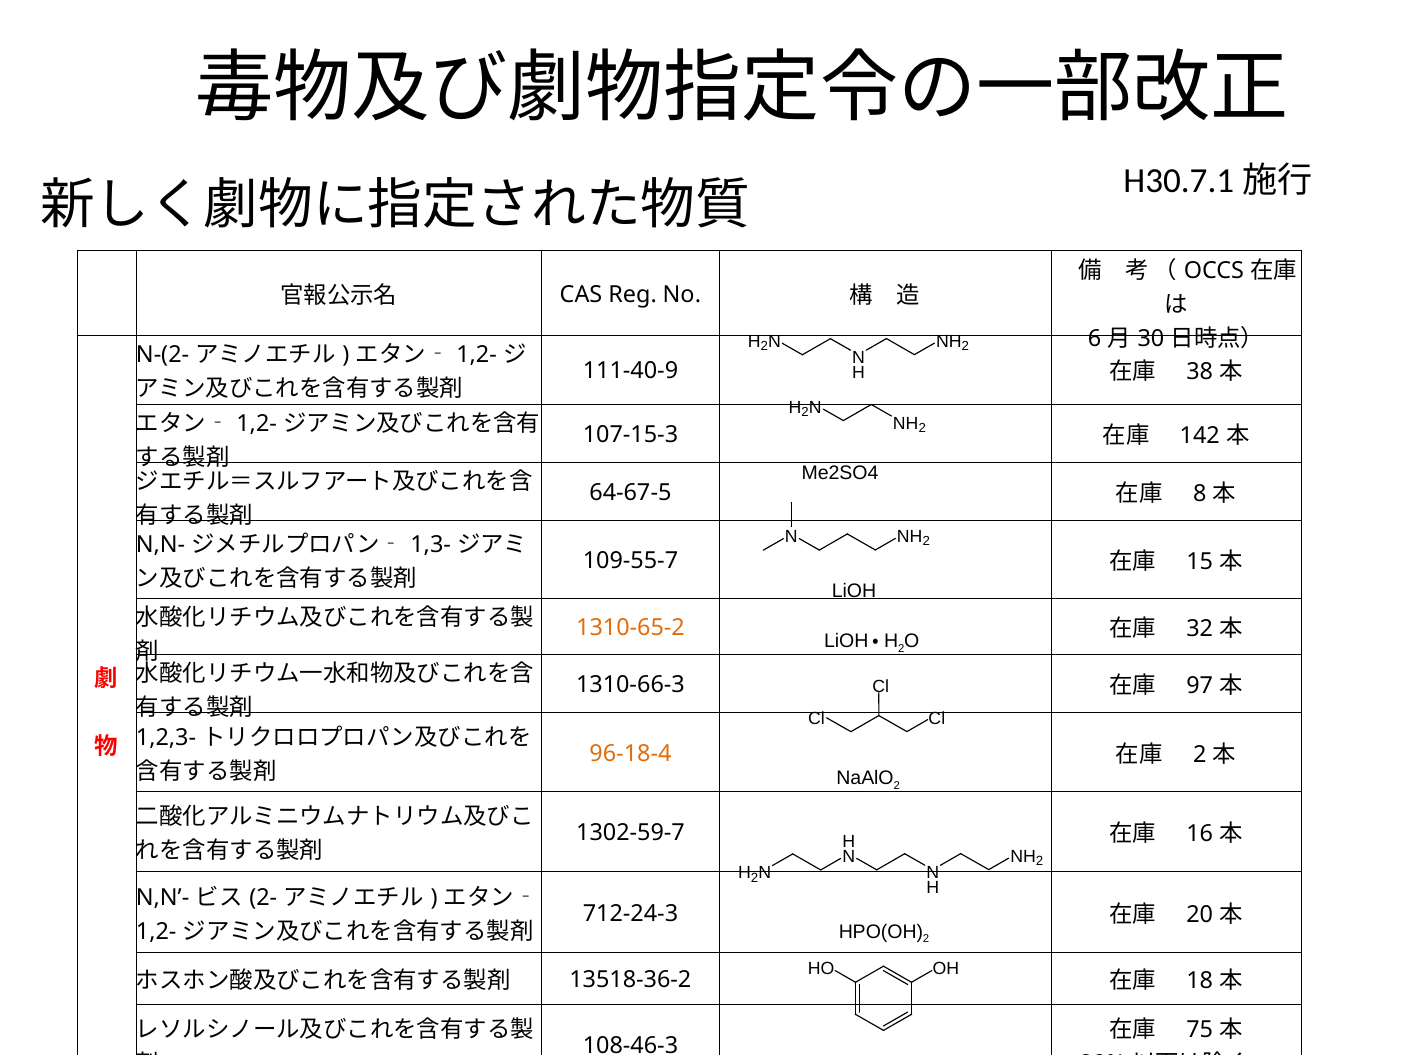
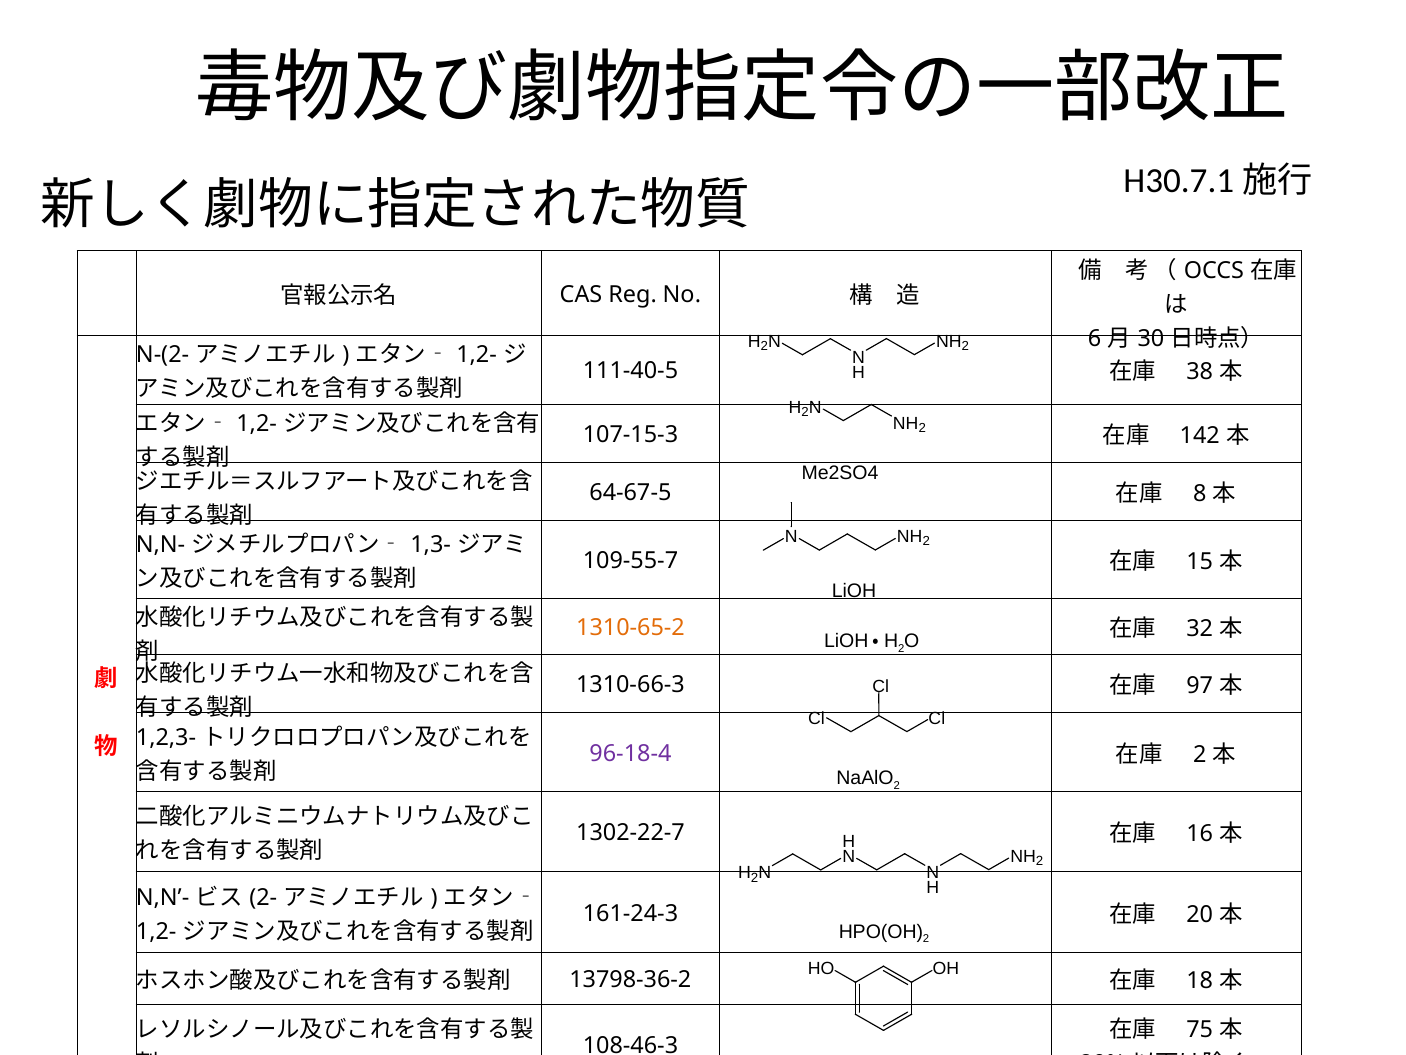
111-40-9: 111-40-9 -> 111-40-5 (630, 371)
96-18-4 colour: orange -> purple (630, 753)
1302-59-7: 1302-59-7 -> 1302-22-7 (630, 832)
712-24-3: 712-24-3 -> 161-24-3 (630, 913)
13518-36-2: 13518-36-2 -> 13798-36-2 (630, 979)
